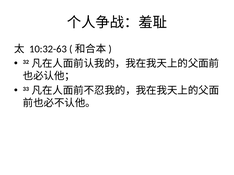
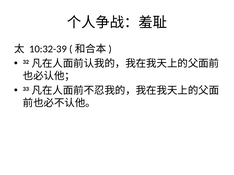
10:32-63: 10:32-63 -> 10:32-39 (48, 49)
